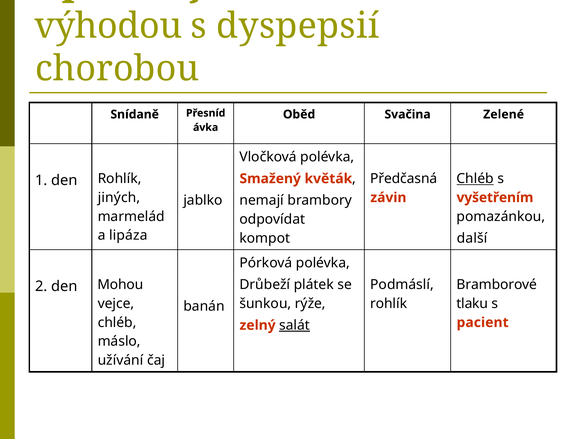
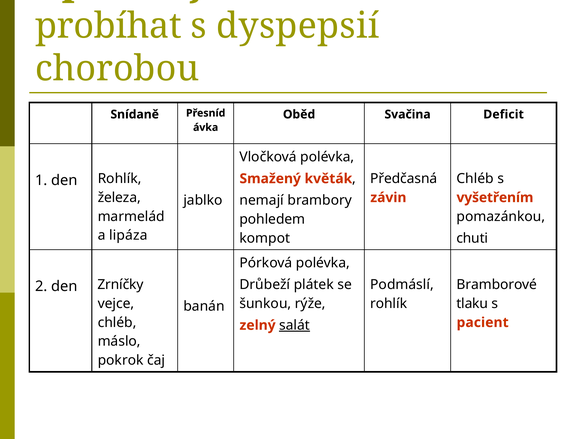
výhodou: výhodou -> probíhat (108, 26)
Zelené: Zelené -> Deficit (504, 115)
Chléb underline: present -> none (475, 179)
jiných: jiných -> železa (119, 198)
odpovídat: odpovídat -> pohledem (272, 219)
další: další -> chuti (472, 238)
Mohou: Mohou -> Zrníčky (120, 285)
užívání: užívání -> pokrok (121, 361)
